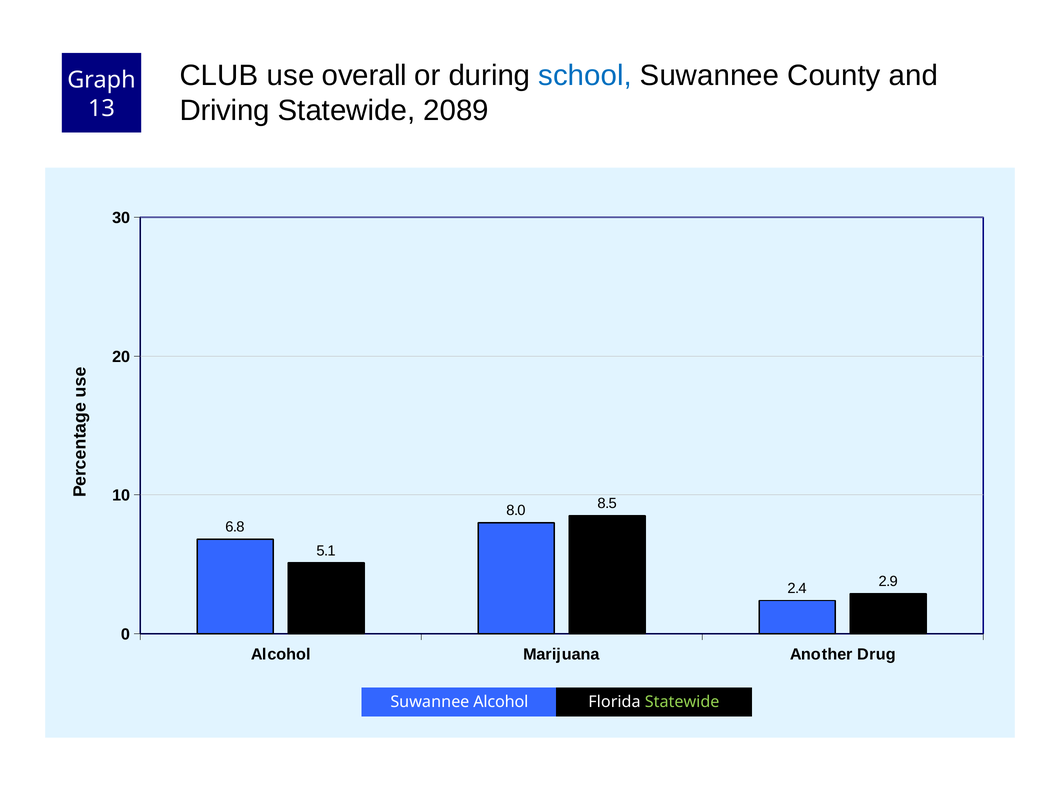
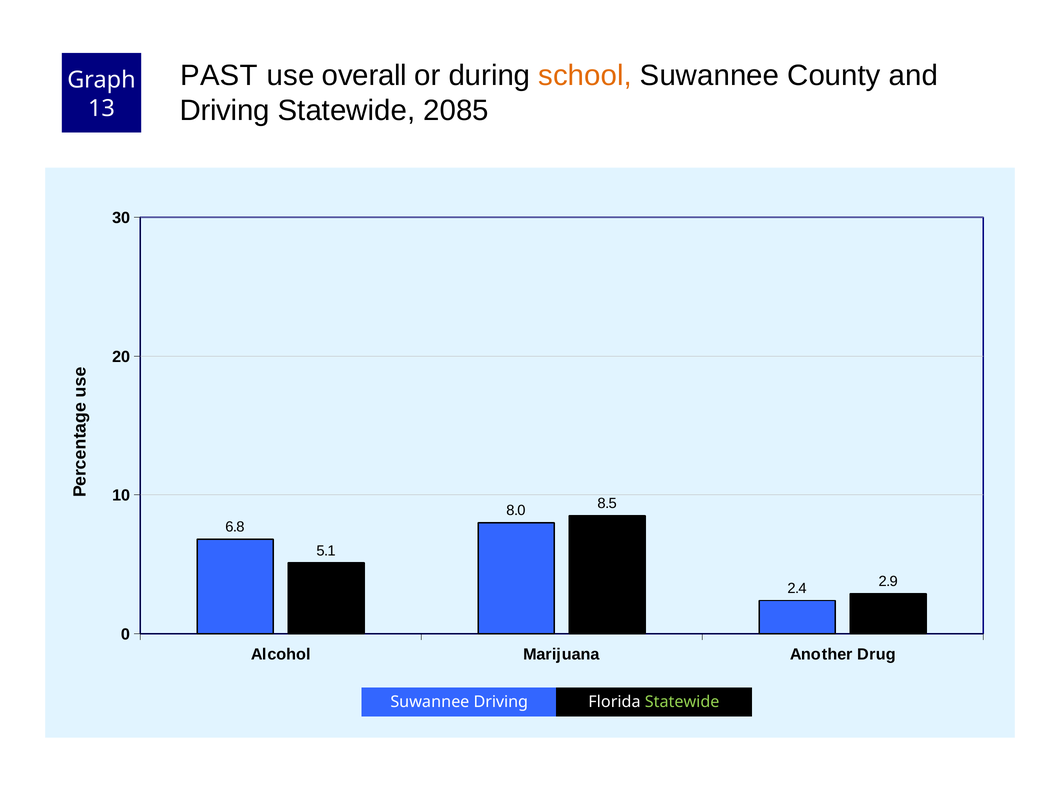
CLUB: CLUB -> PAST (219, 75)
school colour: blue -> orange (585, 75)
2089: 2089 -> 2085 (456, 111)
Suwannee Alcohol: Alcohol -> Driving (501, 702)
